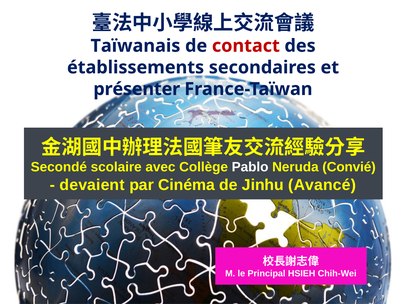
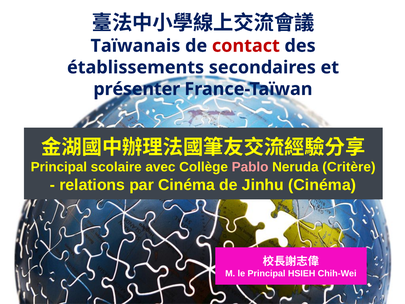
Secondé: Secondé -> Principal (59, 167)
Pablo colour: white -> pink (250, 167)
Convié: Convié -> Critère (349, 167)
devaient: devaient -> relations (92, 185)
Jinhu Avancé: Avancé -> Cinéma (322, 185)
